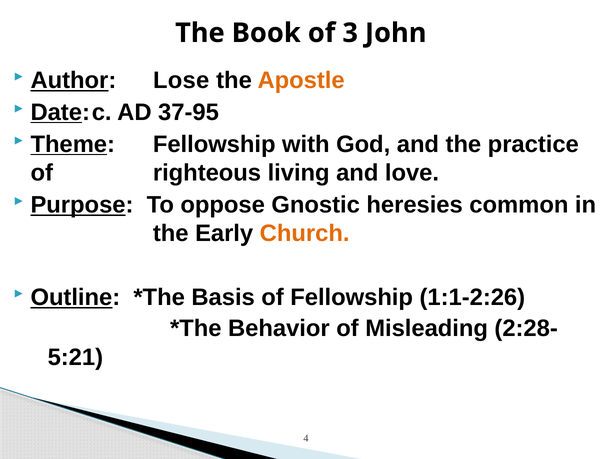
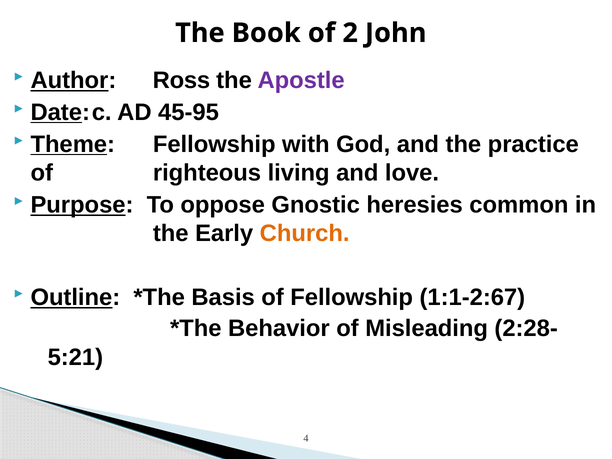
3: 3 -> 2 (350, 33)
Lose: Lose -> Ross (181, 80)
Apostle colour: orange -> purple (301, 80)
37-95: 37-95 -> 45-95 (189, 112)
1:1-2:26: 1:1-2:26 -> 1:1-2:67 (472, 297)
